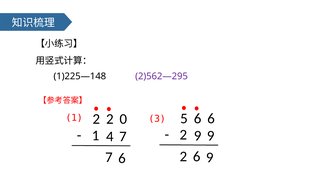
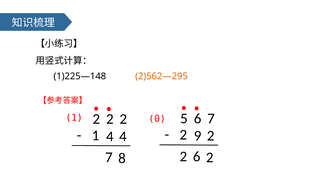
2)562—295 colour: purple -> orange (162, 76)
6 6: 6 -> 7 (211, 119)
0: 0 -> 2 (123, 119)
3: 3 -> 0 (157, 119)
9 9: 9 -> 2 (211, 136)
4 7: 7 -> 4 (123, 137)
6 9: 9 -> 2 (210, 158)
7 6: 6 -> 8 (122, 158)
